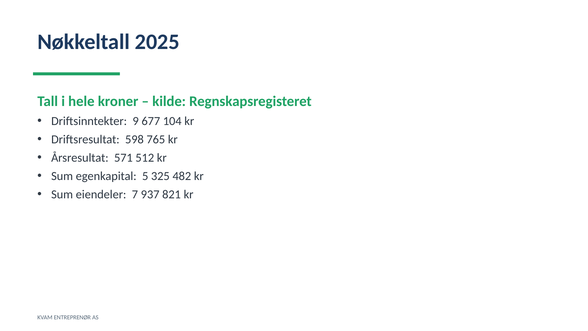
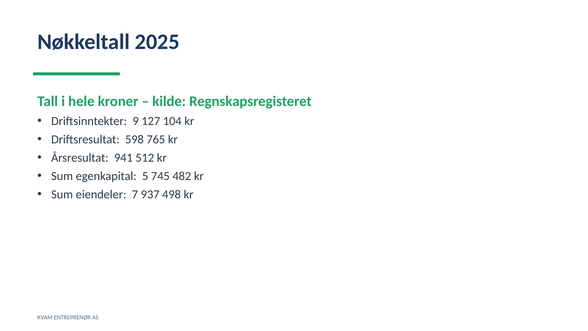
677: 677 -> 127 (151, 121)
571: 571 -> 941 (123, 158)
325: 325 -> 745 (160, 176)
821: 821 -> 498 (172, 194)
